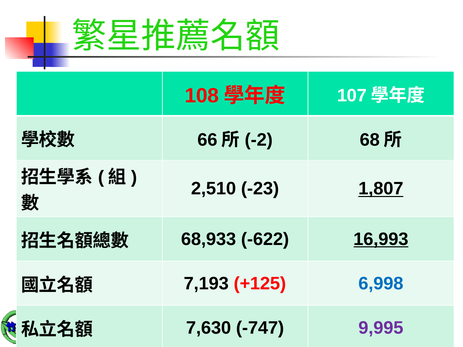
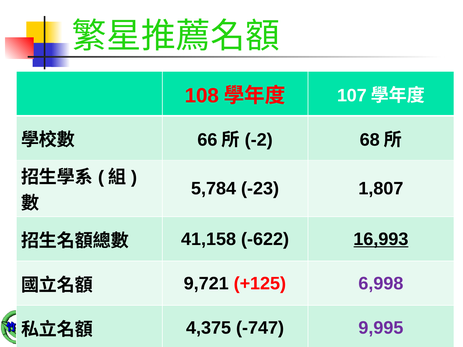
2,510: 2,510 -> 5,784 (214, 189)
1,807 underline: present -> none (381, 189)
68,933: 68,933 -> 41,158 (209, 239)
7,193: 7,193 -> 9,721 (206, 284)
6,998 colour: blue -> purple (381, 284)
7,630: 7,630 -> 4,375 (209, 328)
